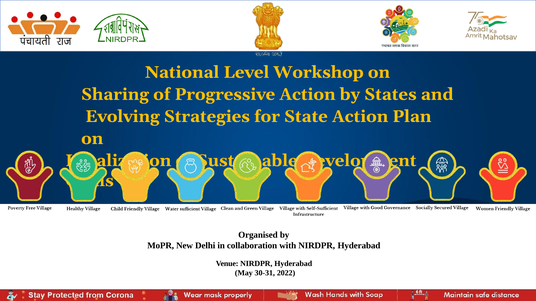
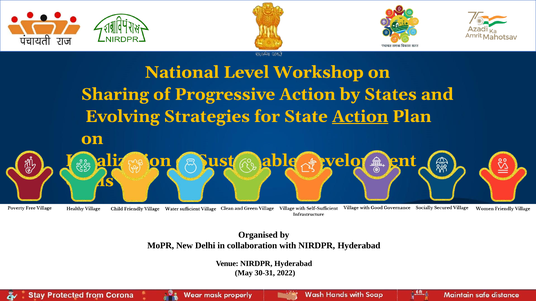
Action underline: none -> present (360, 117)
